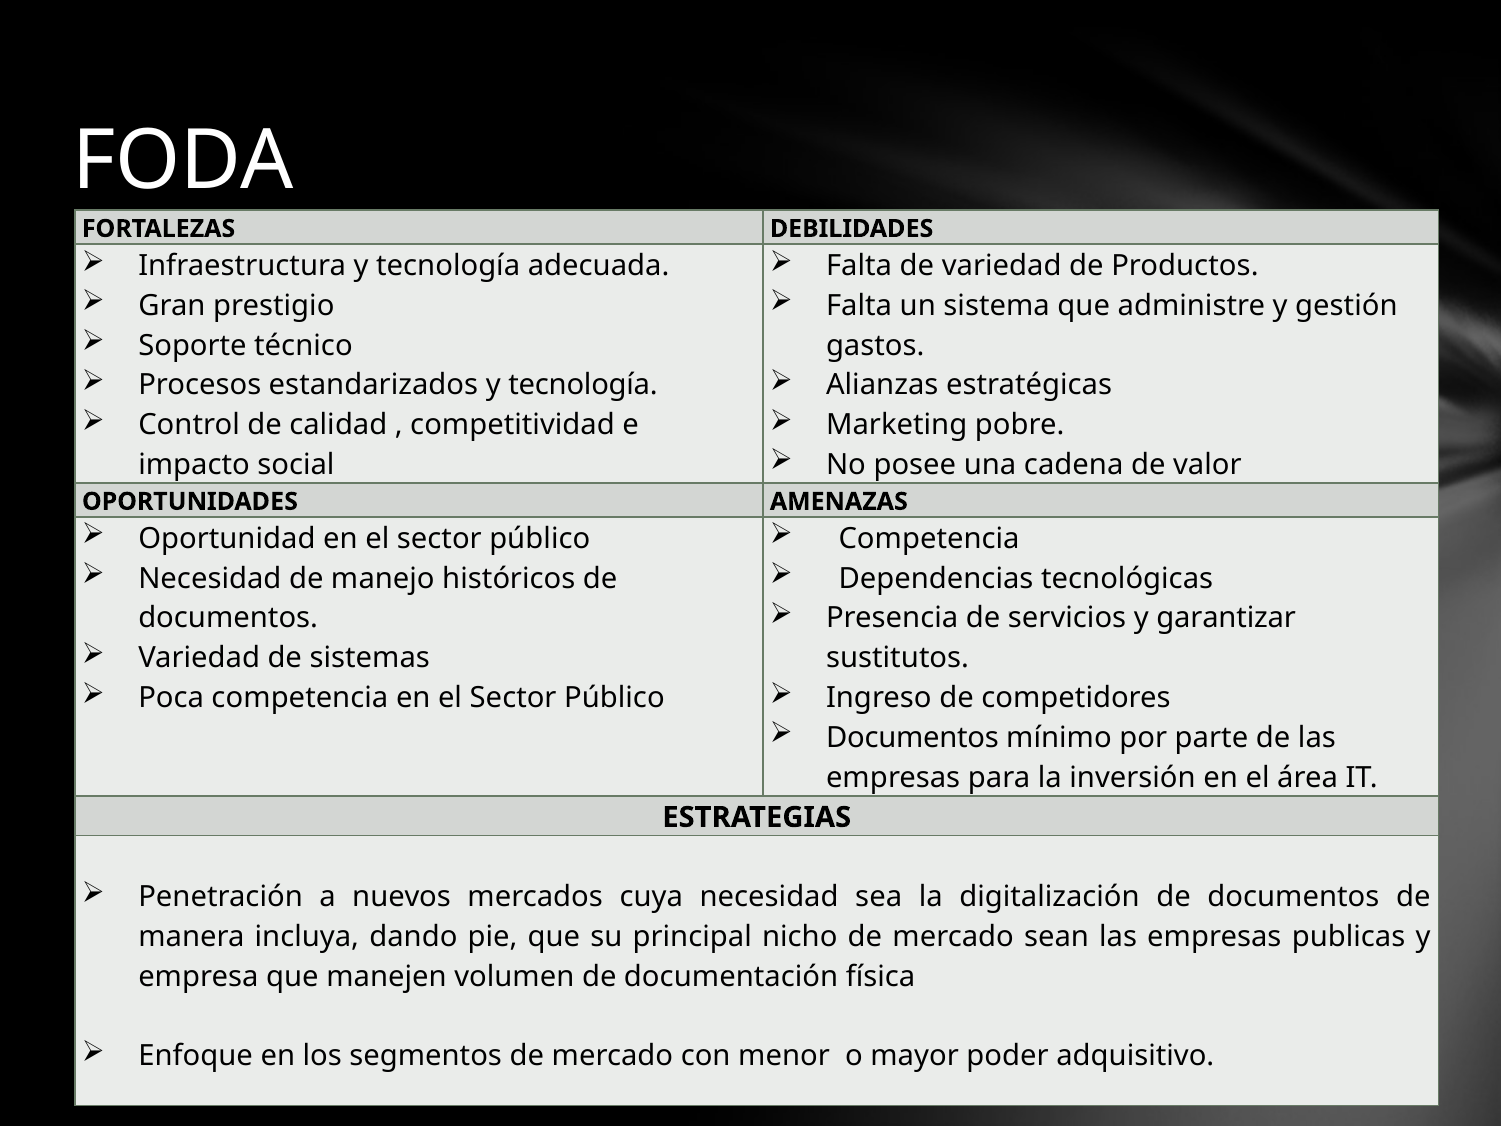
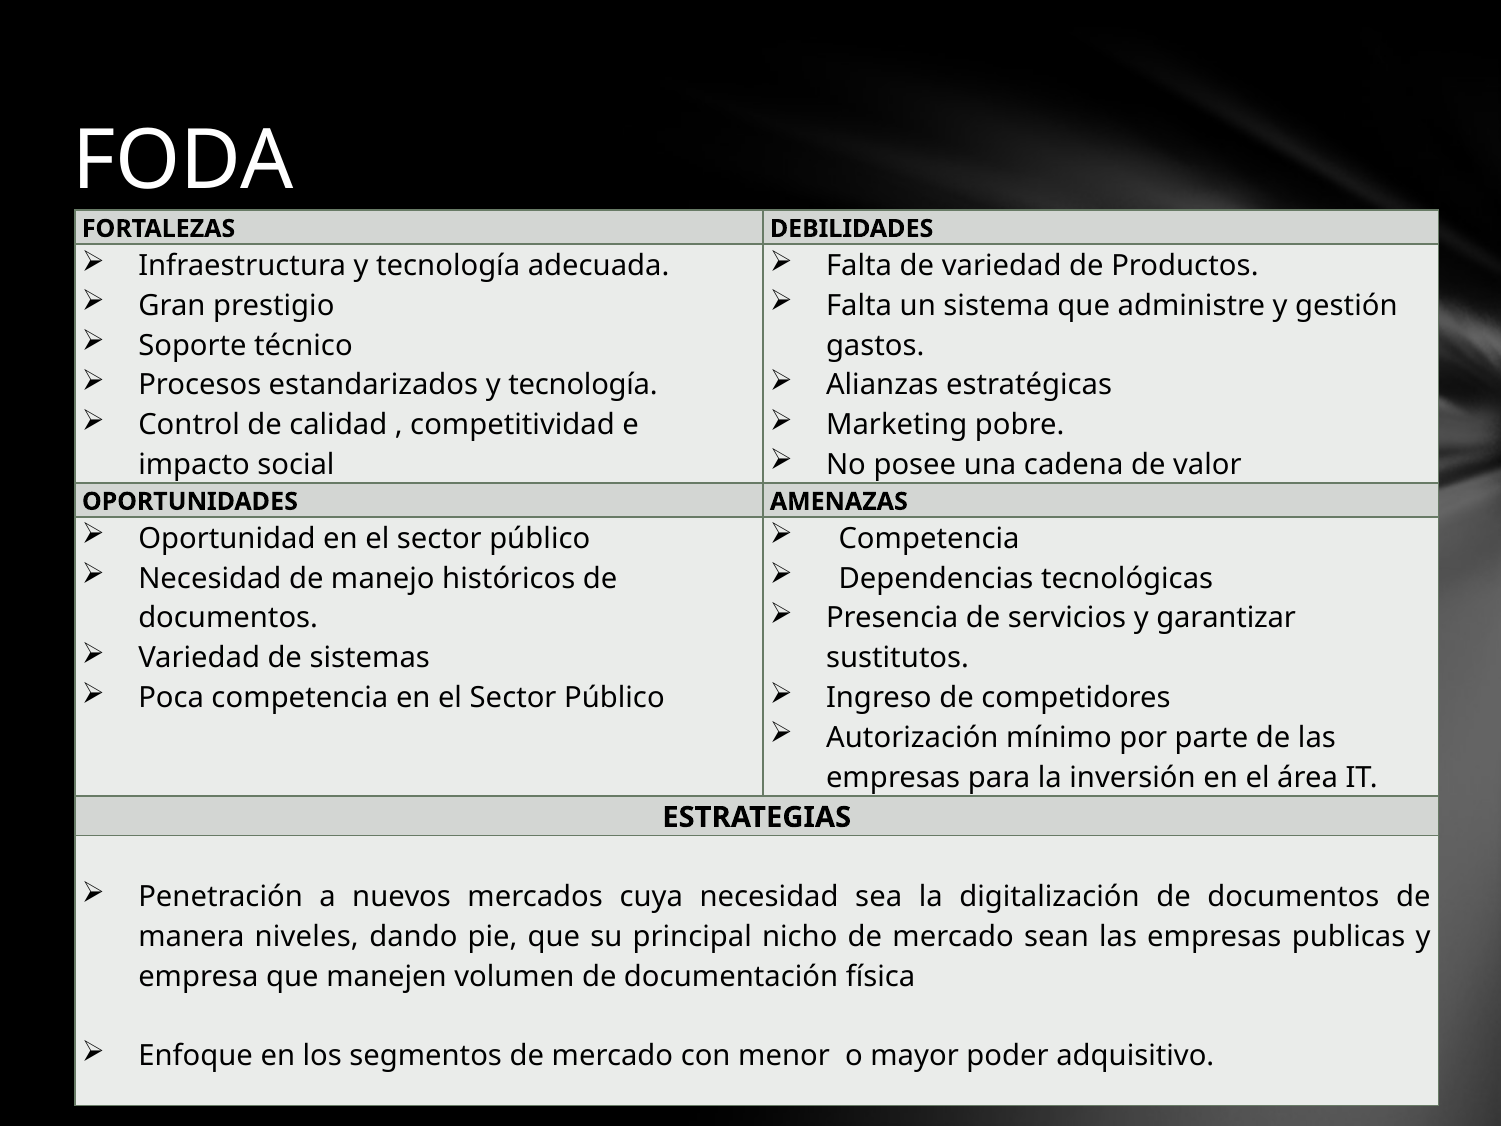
Documentos: Documentos -> Autorización (912, 737)
incluya: incluya -> niveles (307, 936)
